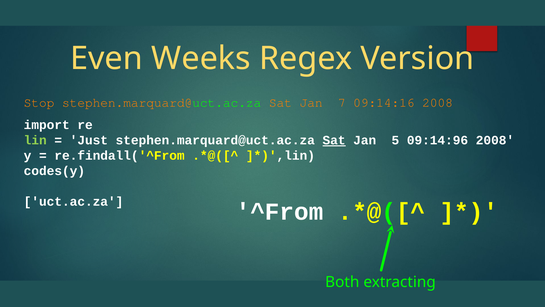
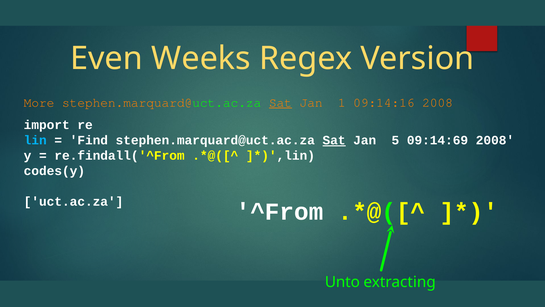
Stop: Stop -> More (39, 102)
Sat underline: none -> present (280, 102)
7: 7 -> 1 (342, 102)
lin colour: light green -> light blue (35, 140)
Just: Just -> Find (89, 140)
09:14:96: 09:14:96 -> 09:14:69 (437, 140)
Both: Both -> Unto (342, 282)
